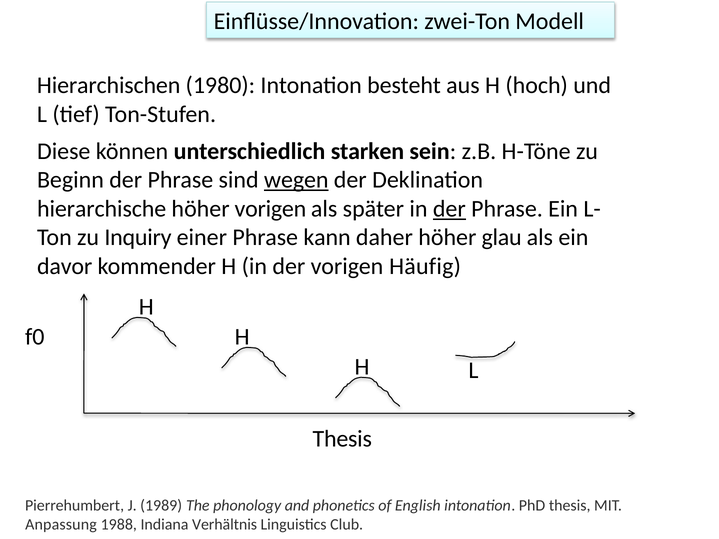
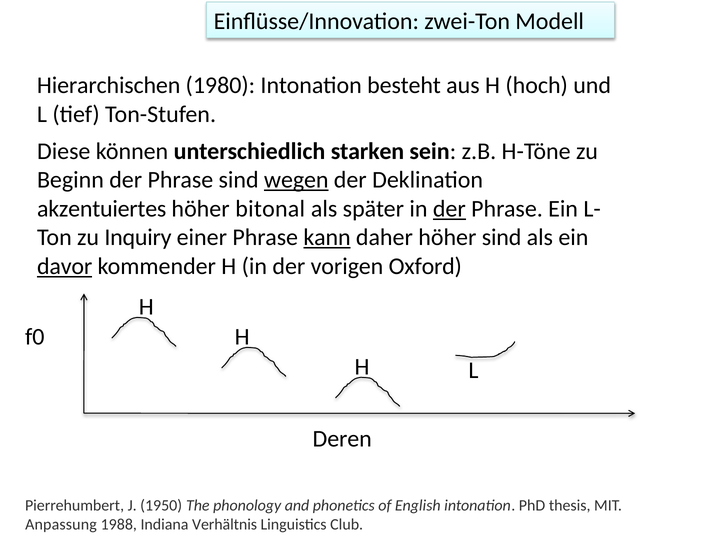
hierarchische: hierarchische -> akzentuiertes (102, 209)
höher vorigen: vorigen -> bitonal (270, 209)
kann underline: none -> present (327, 238)
höher glau: glau -> sind (502, 238)
davor underline: none -> present (65, 266)
Häufig: Häufig -> Oxford (425, 266)
Thesis: Thesis -> Deren (342, 439)
1989: 1989 -> 1950 (161, 506)
